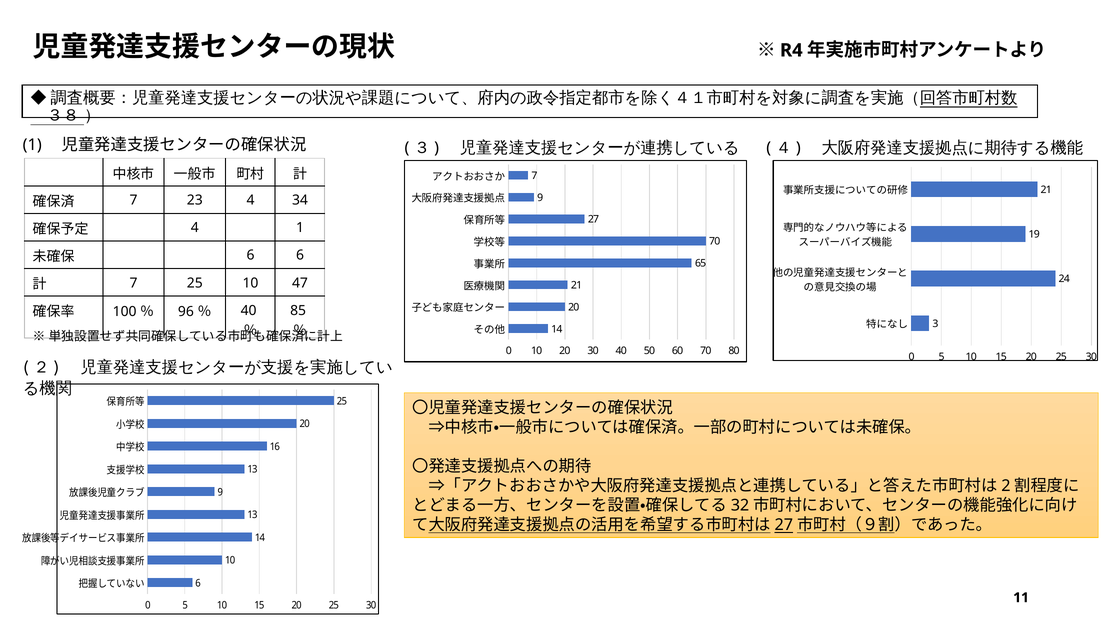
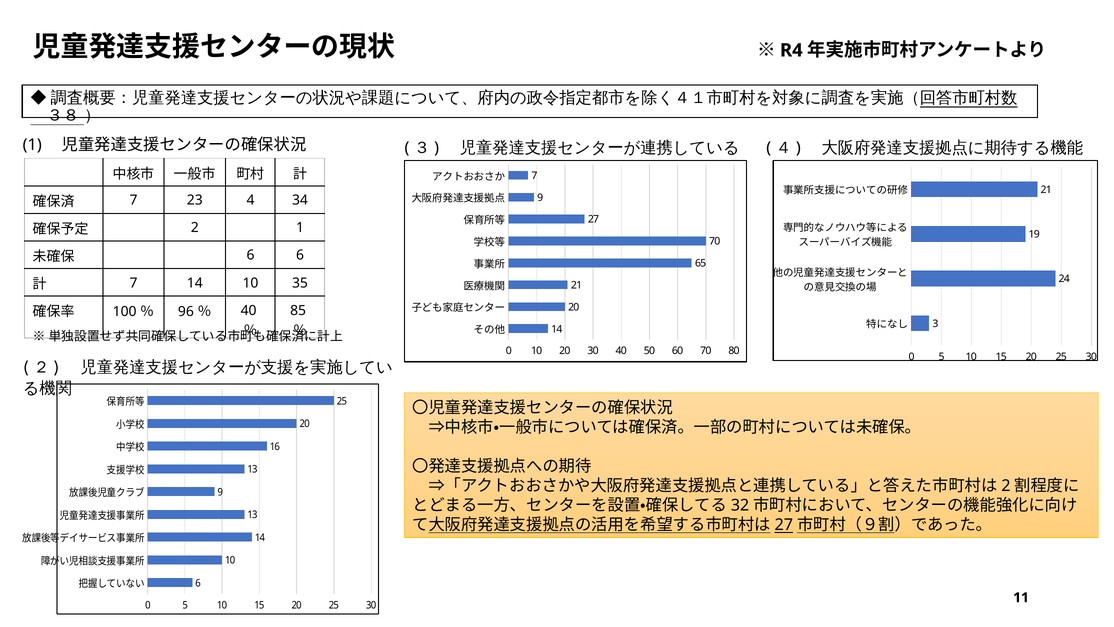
4: 4 -> 2 (195, 228)
7 25: 25 -> 14 (195, 283)
47: 47 -> 35 (300, 283)
